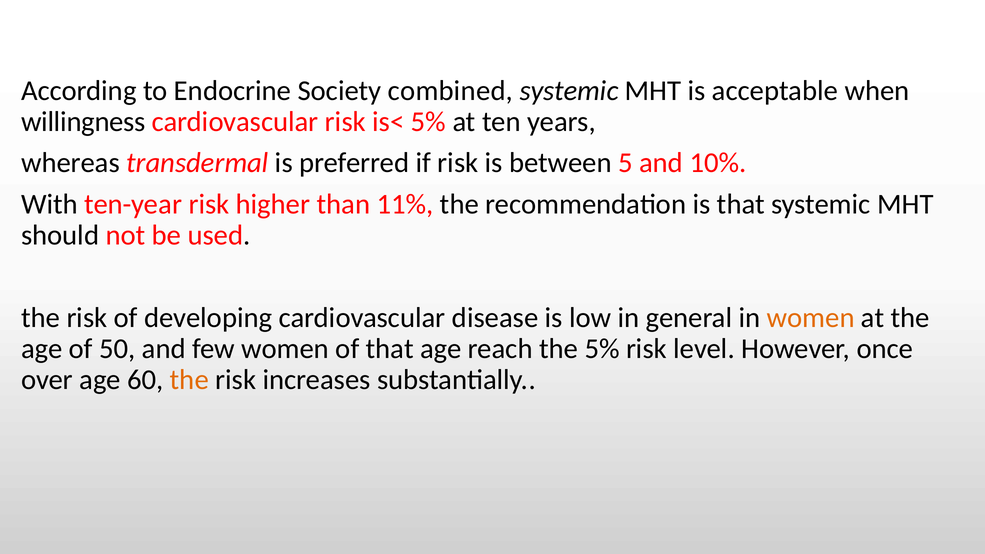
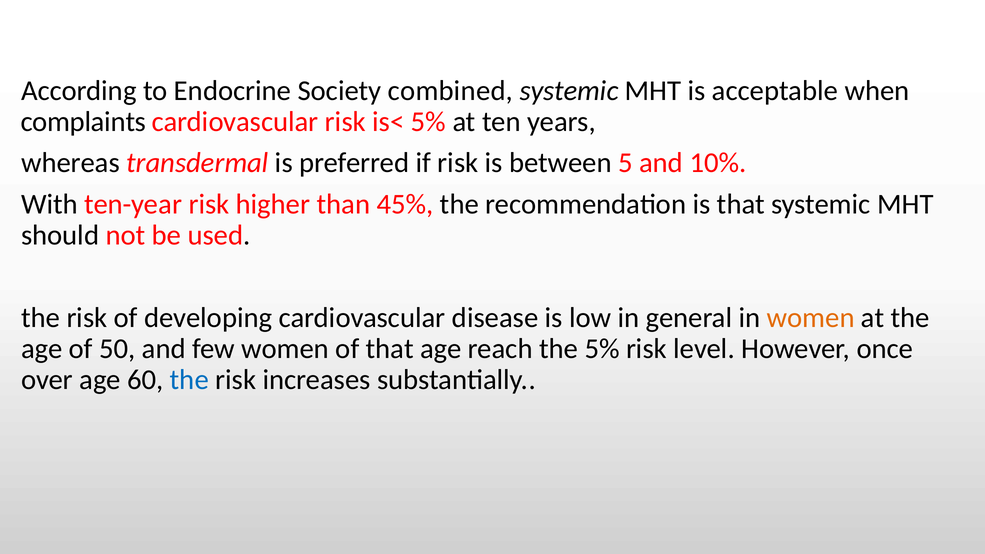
willingness: willingness -> complaints (83, 122)
11%: 11% -> 45% (405, 204)
the colour: orange -> blue (189, 380)
